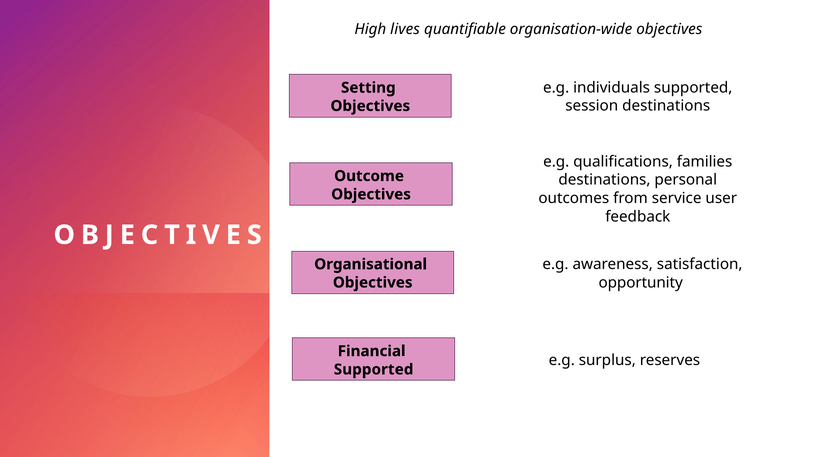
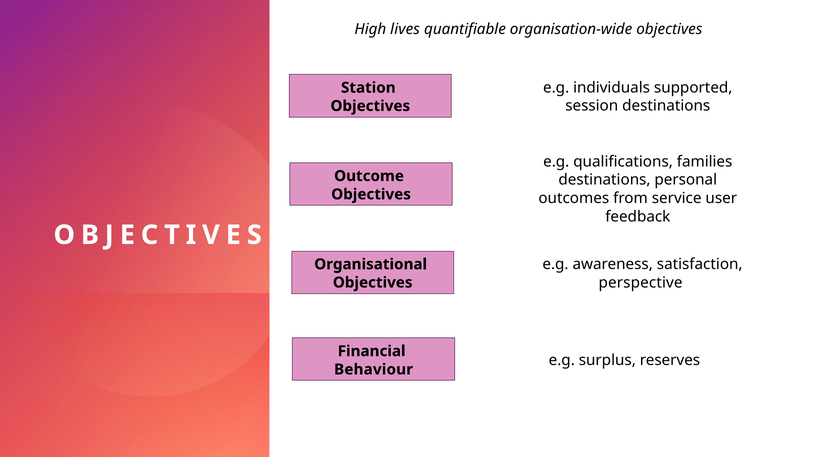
Setting: Setting -> Station (368, 88)
opportunity: opportunity -> perspective (641, 283)
Supported: Supported -> Behaviour (374, 370)
